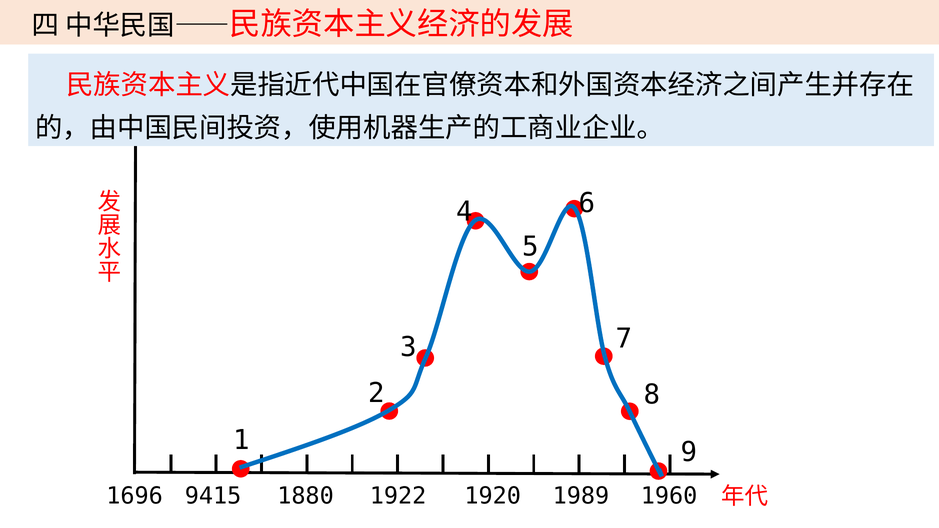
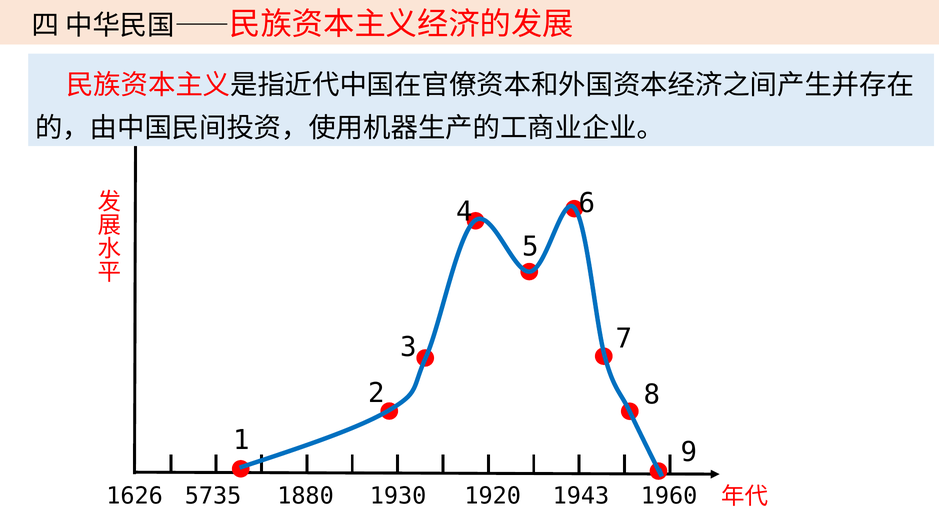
1696: 1696 -> 1626 (135, 496)
9415: 9415 -> 5735 (213, 496)
1922: 1922 -> 1930 (398, 496)
1989: 1989 -> 1943 (581, 496)
